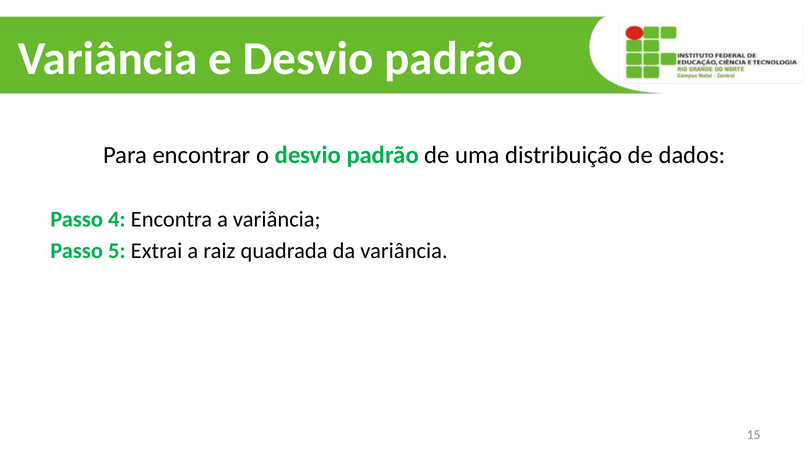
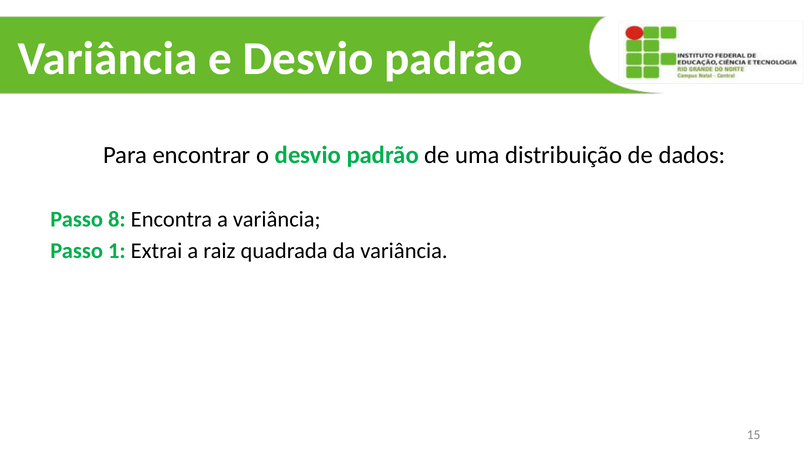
4: 4 -> 8 (117, 219)
5: 5 -> 1 (117, 251)
